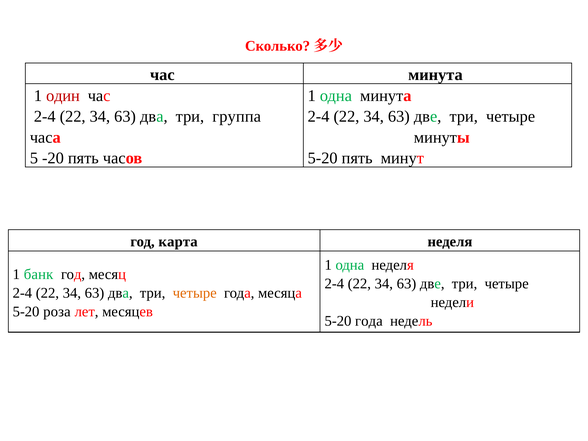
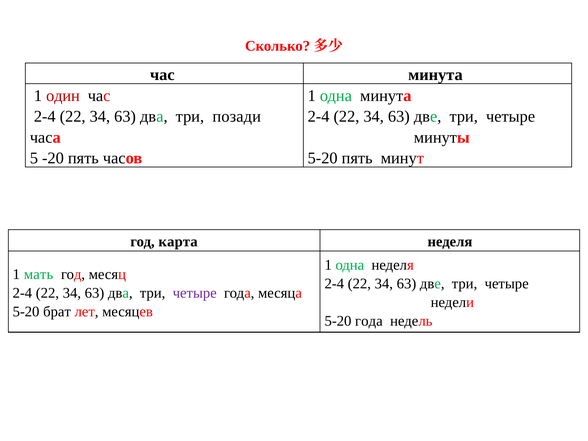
группа: группа -> позади (237, 116)
банк: банк -> мать (39, 274)
четыре colour: orange -> purple (195, 293)
роза: роза -> брат (57, 312)
